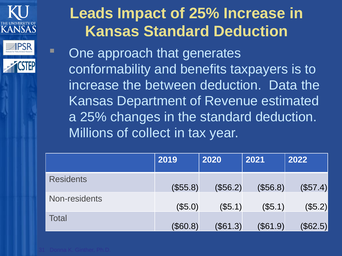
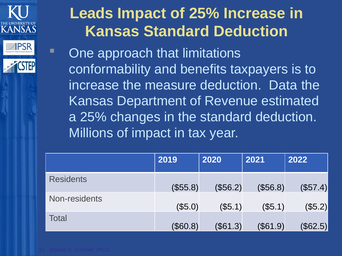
generates: generates -> limitations (212, 53)
between: between -> measure (171, 85)
of collect: collect -> impact (151, 133)
